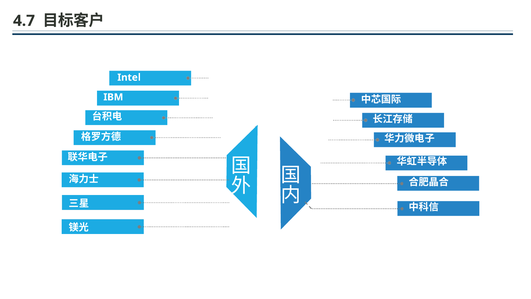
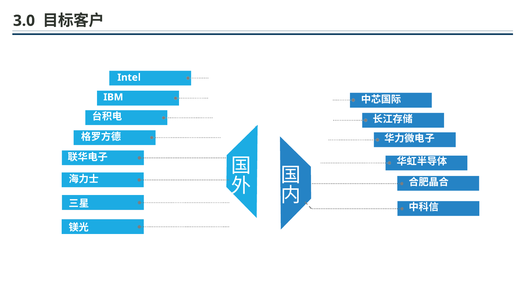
4.7: 4.7 -> 3.0 (24, 21)
